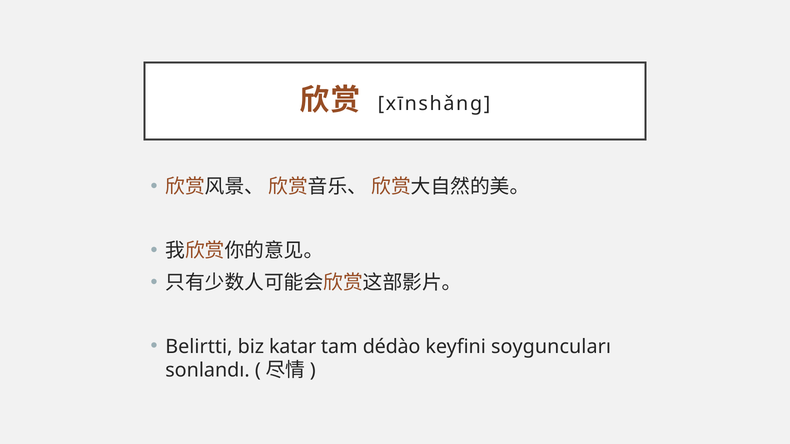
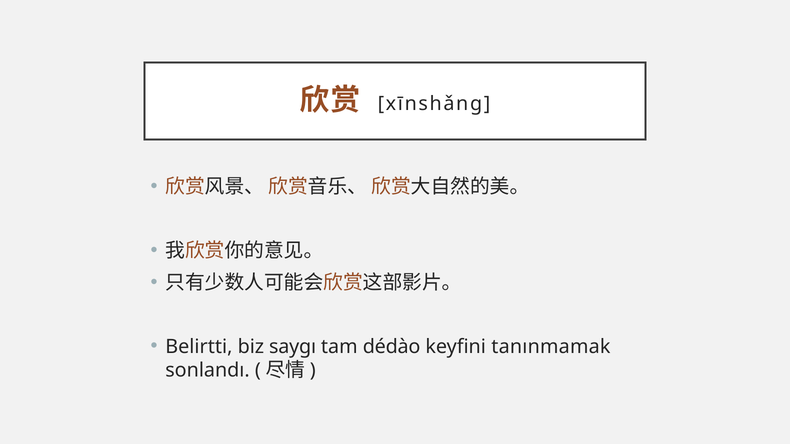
katar: katar -> saygı (293, 347)
soyguncuları: soyguncuları -> tanınmamak (551, 347)
